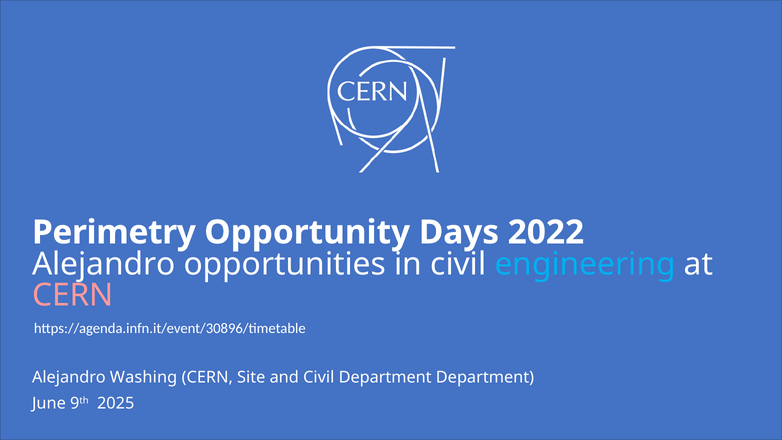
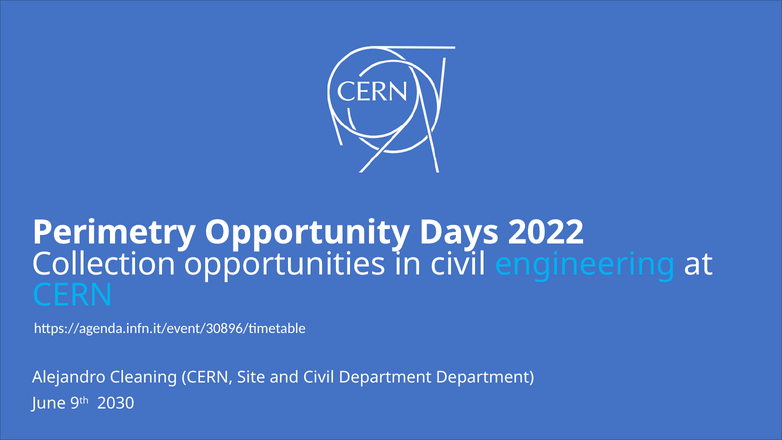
Alejandro: Alejandro -> Collection (104, 264)
CERN colour: pink -> light blue (73, 295)
Washing: Washing -> Cleaning (144, 377)
2025: 2025 -> 2030 (116, 403)
